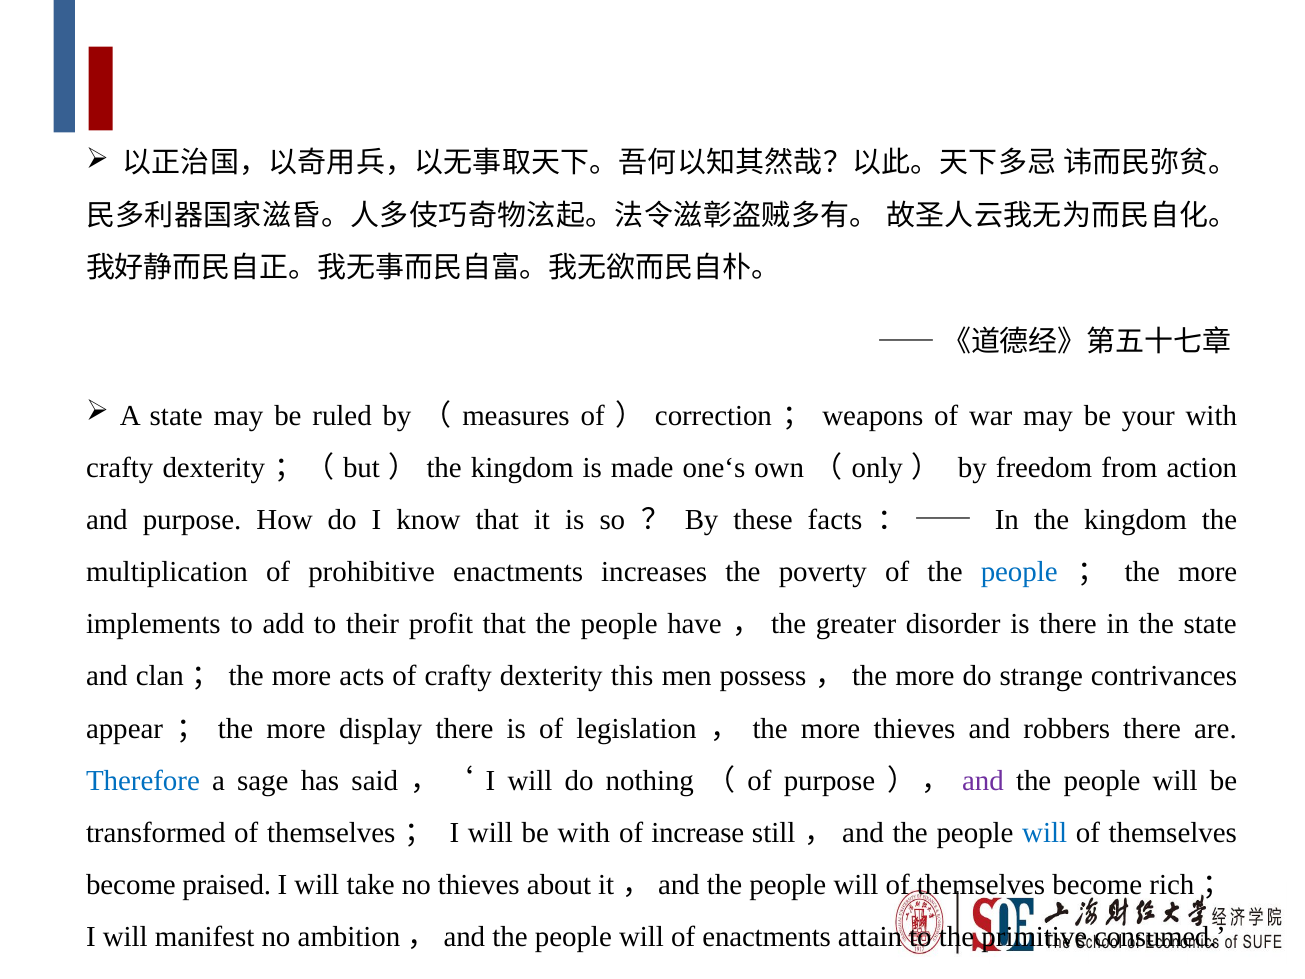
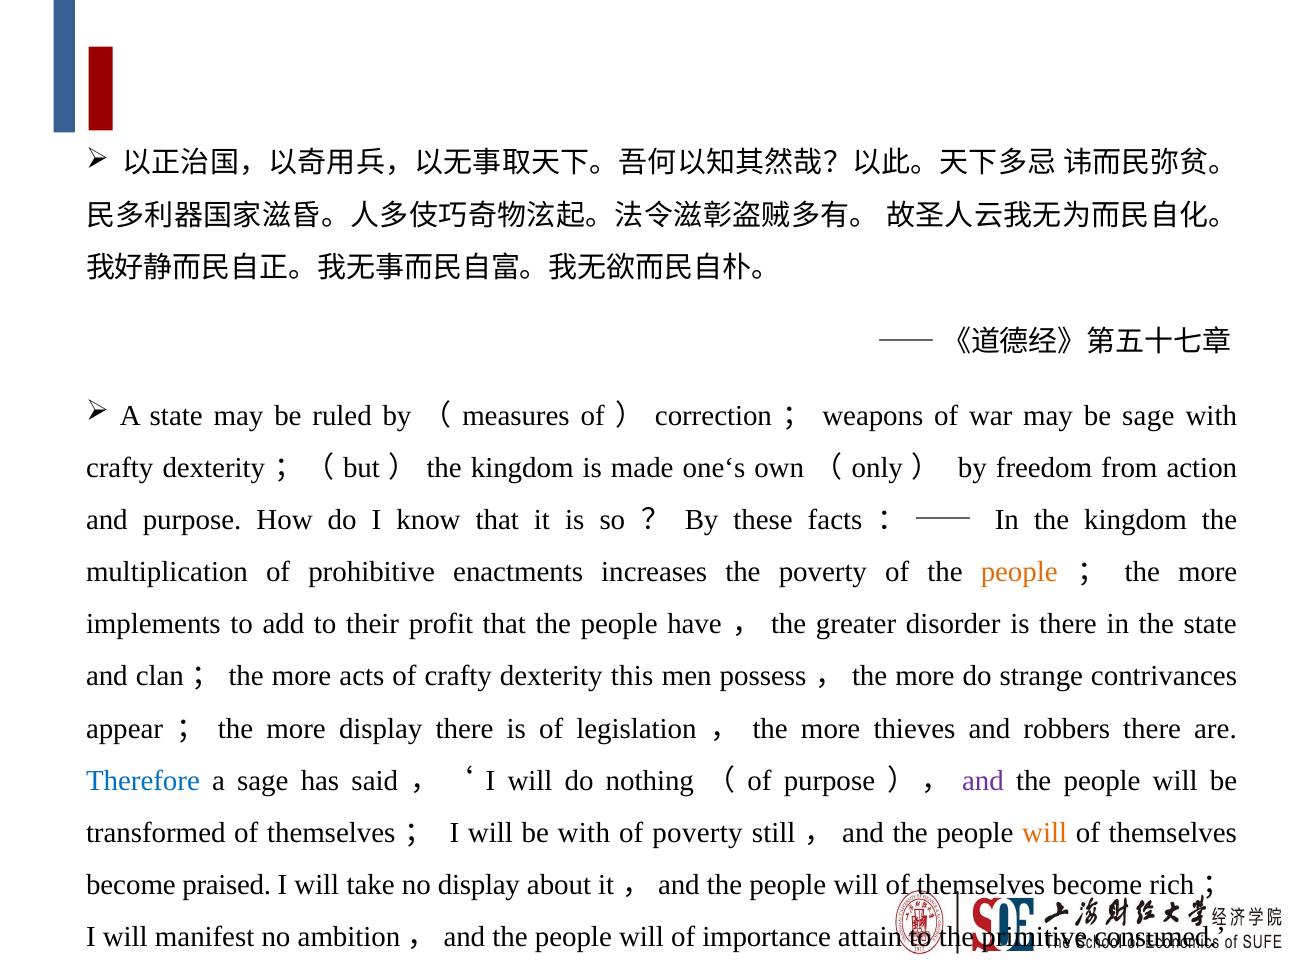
be your: your -> sage (1148, 415)
people colour: blue -> orange (1019, 572)
of increase: increase -> poverty (698, 833)
will colour: blue -> orange (1045, 833)
no thieves: thieves -> display (479, 885)
of enactments: enactments -> importance (767, 937)
